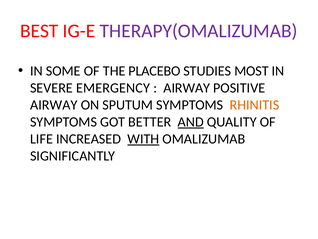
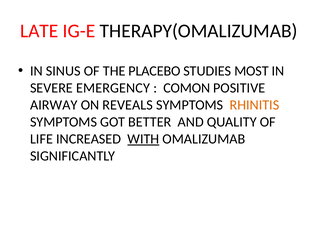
BEST: BEST -> LATE (39, 31)
THERAPY(OMALIZUMAB colour: purple -> black (199, 31)
SOME: SOME -> SINUS (63, 71)
AIRWAY: AIRWAY -> COMON (187, 88)
SPUTUM: SPUTUM -> REVEALS (128, 105)
AND underline: present -> none (191, 122)
